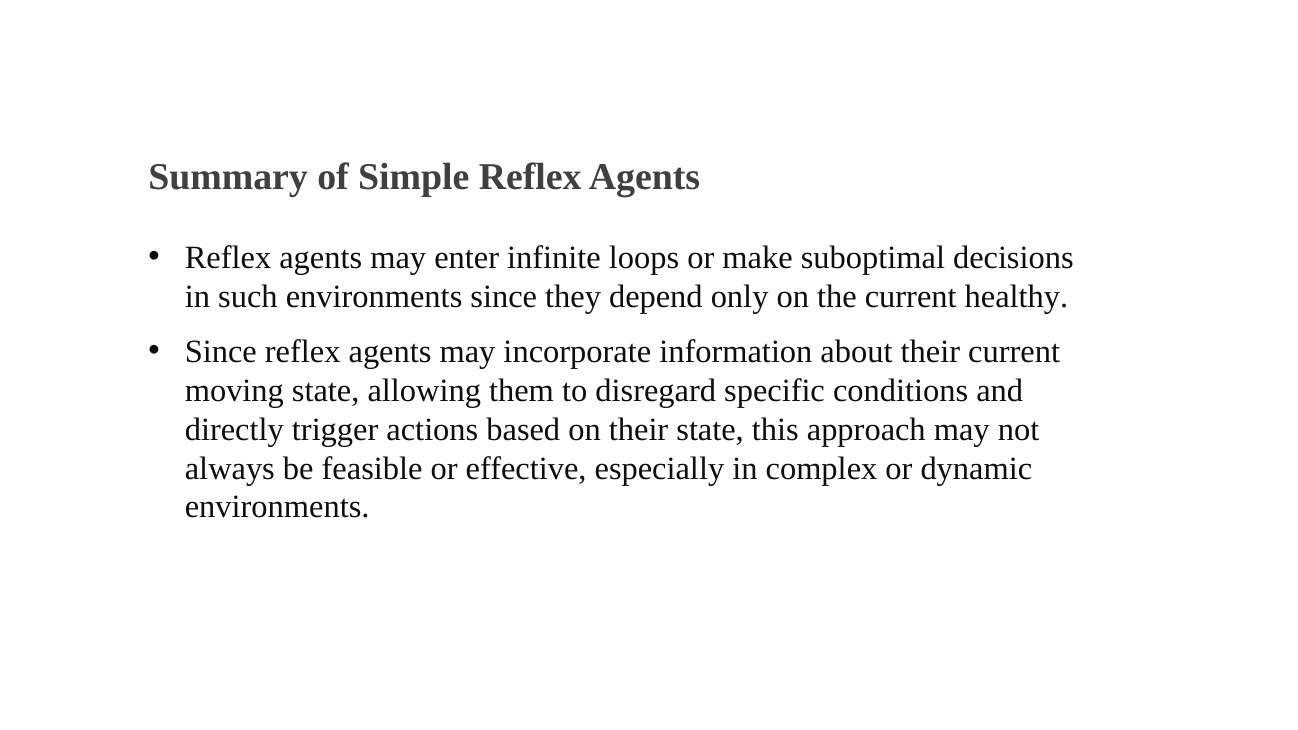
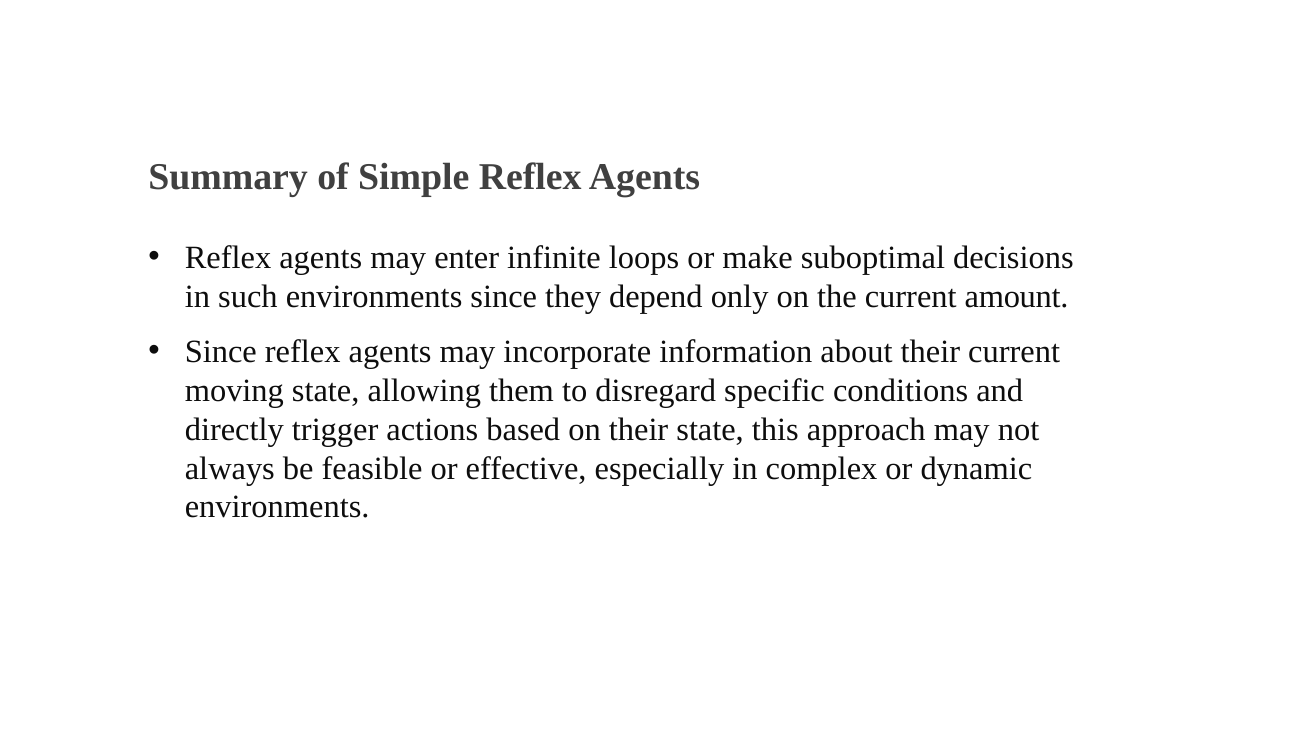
healthy: healthy -> amount (1017, 296)
